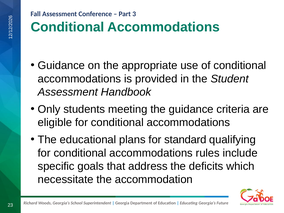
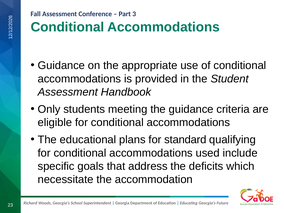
rules: rules -> used (208, 153)
